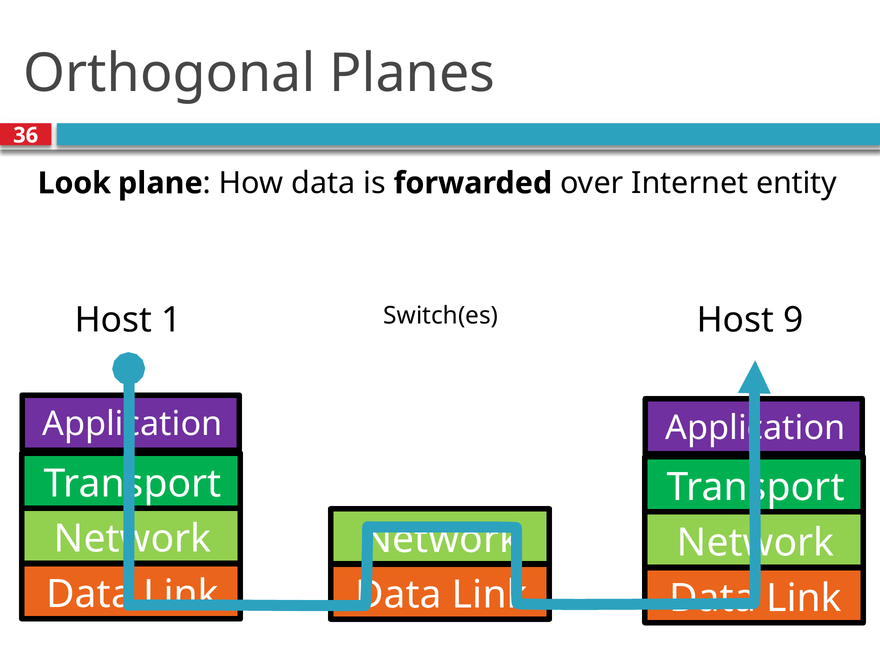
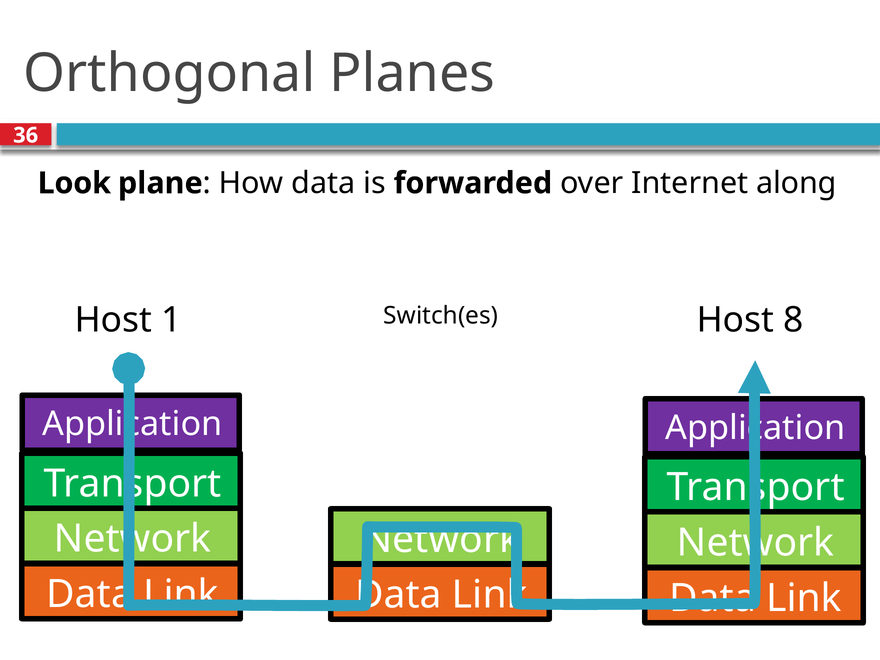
entity: entity -> along (796, 183)
9: 9 -> 8 (793, 320)
